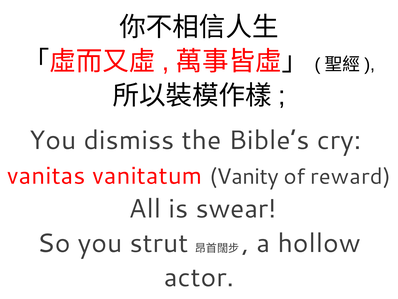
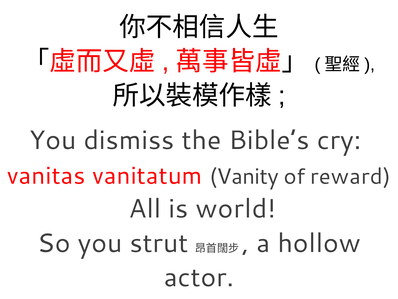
swear: swear -> world (236, 209)
